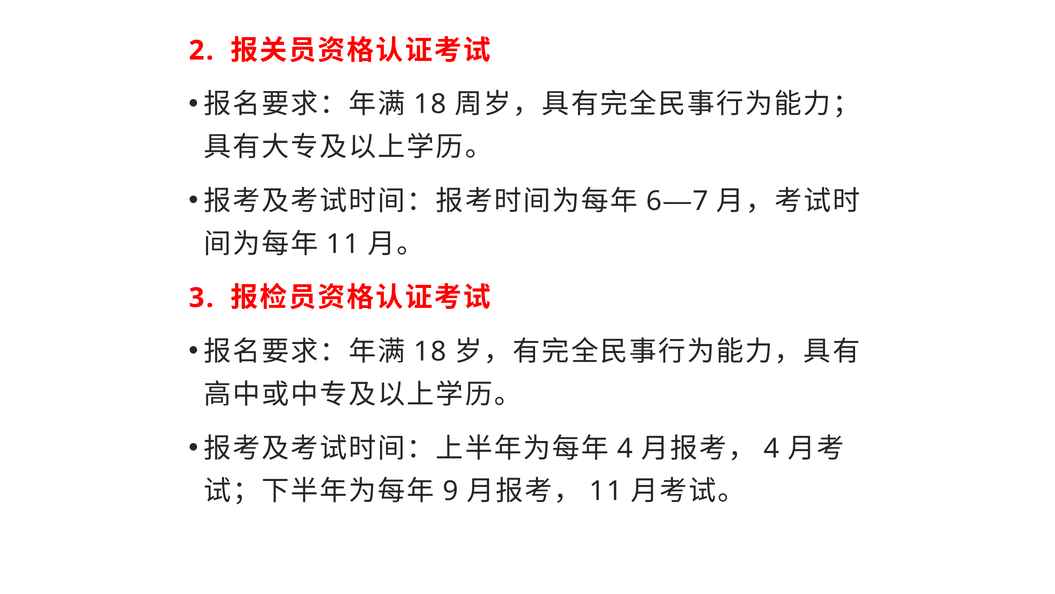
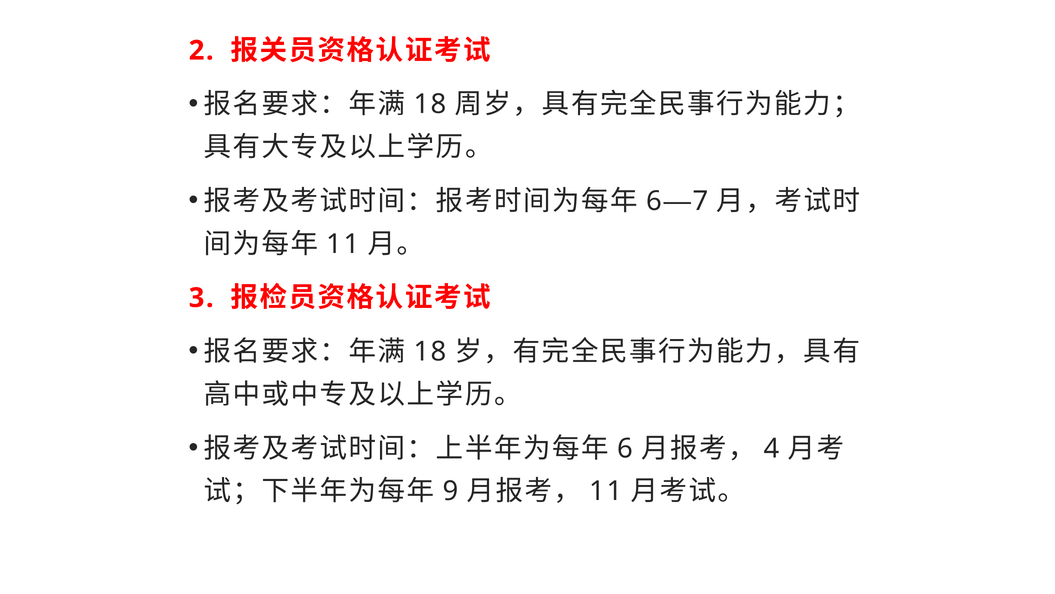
4: 4 -> 6 (625, 448)
